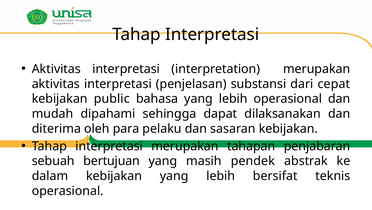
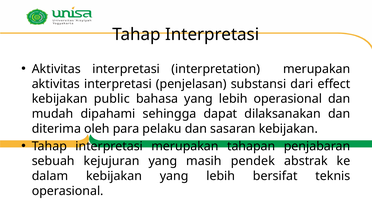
cepat: cepat -> effect (334, 84)
bertujuan: bertujuan -> kejujuran (112, 161)
